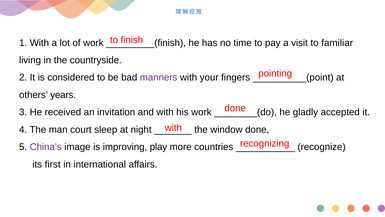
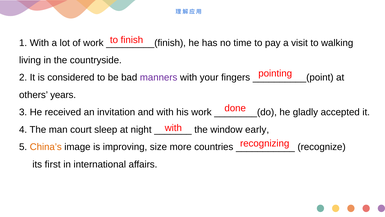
familiar: familiar -> walking (337, 43)
window done: done -> early (257, 129)
China’s colour: purple -> orange (46, 147)
play: play -> size (158, 147)
